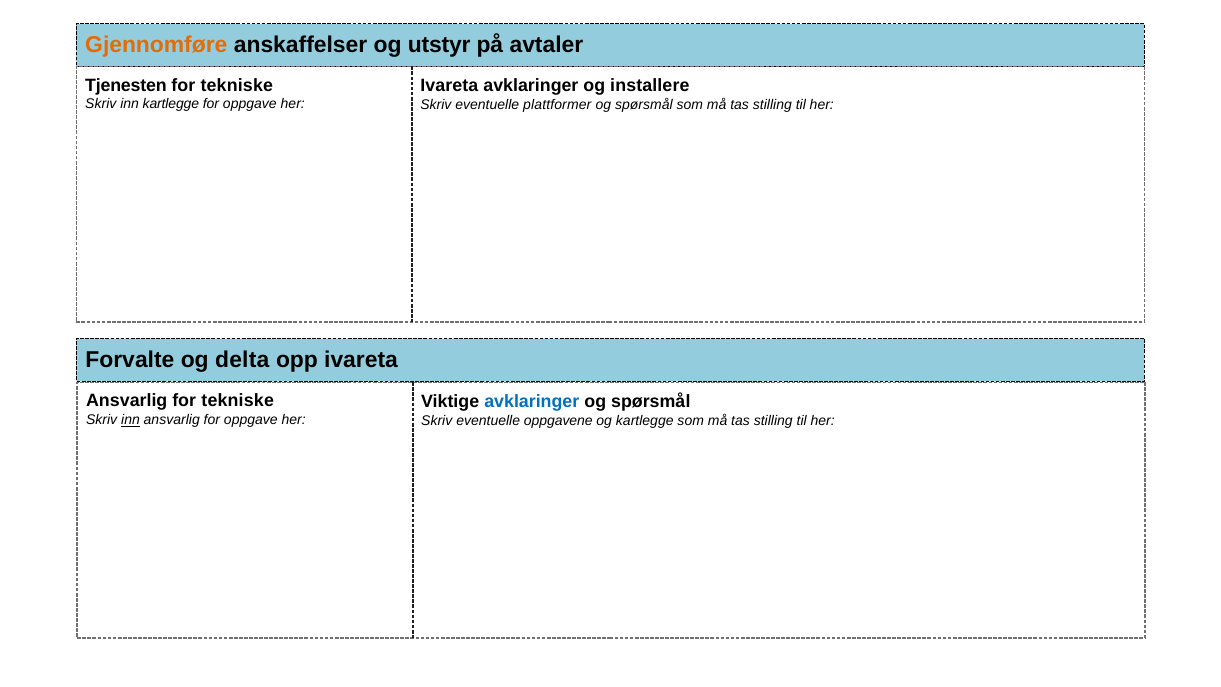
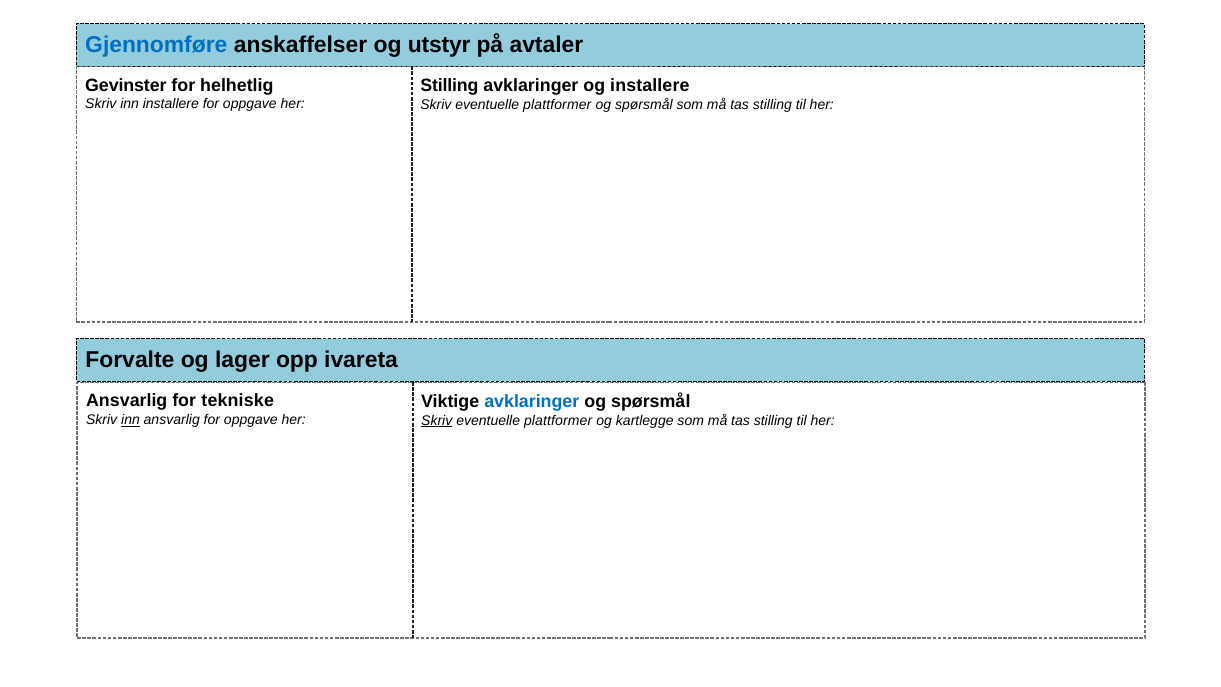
Gjennomføre colour: orange -> blue (156, 45)
Tjenesten: Tjenesten -> Gevinster (126, 85)
tekniske: tekniske -> helhetlig (237, 85)
Ivareta: Ivareta -> Stilling (449, 86)
inn kartlegge: kartlegge -> installere (171, 104)
delta: delta -> lager (242, 359)
Skriv underline: none -> present (437, 421)
oppgavene: oppgavene -> plattformer (558, 421)
